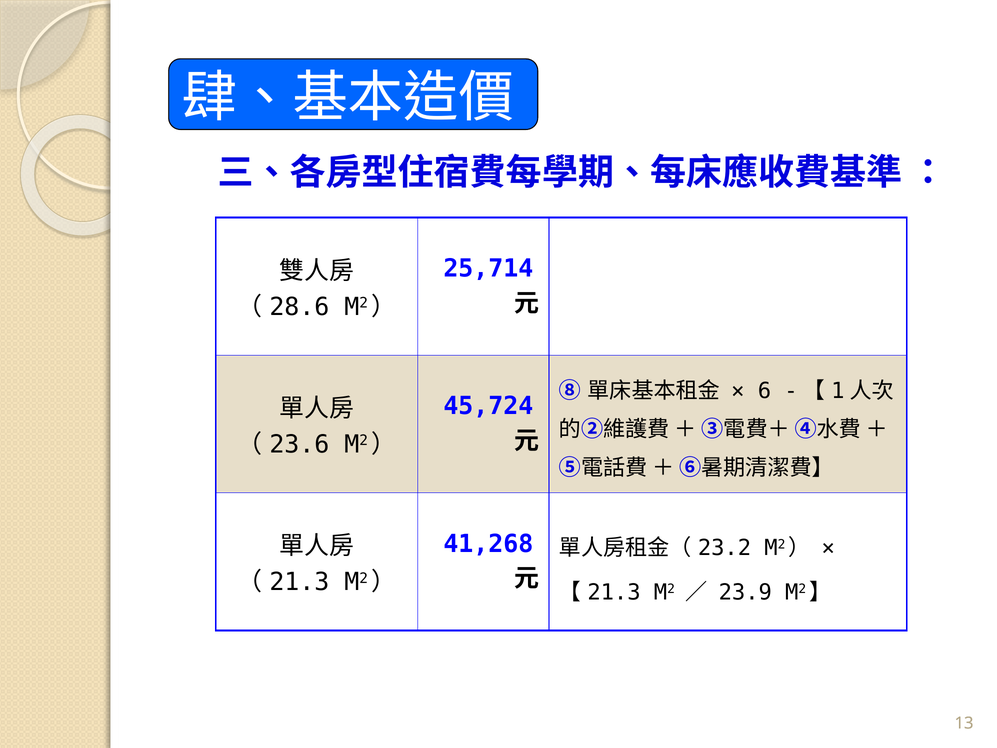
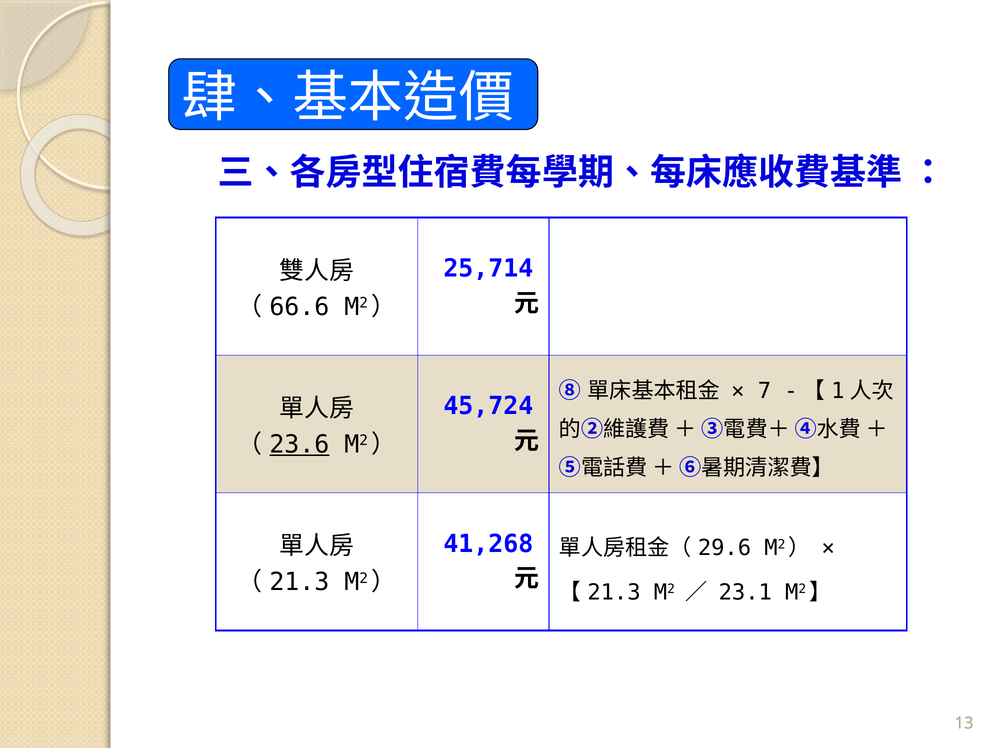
28.6: 28.6 -> 66.6 (299, 307)
6: 6 -> 7 (764, 391)
23.6 underline: none -> present (299, 444)
23.2: 23.2 -> 29.6 (725, 548)
23.9: 23.9 -> 23.1 (745, 592)
